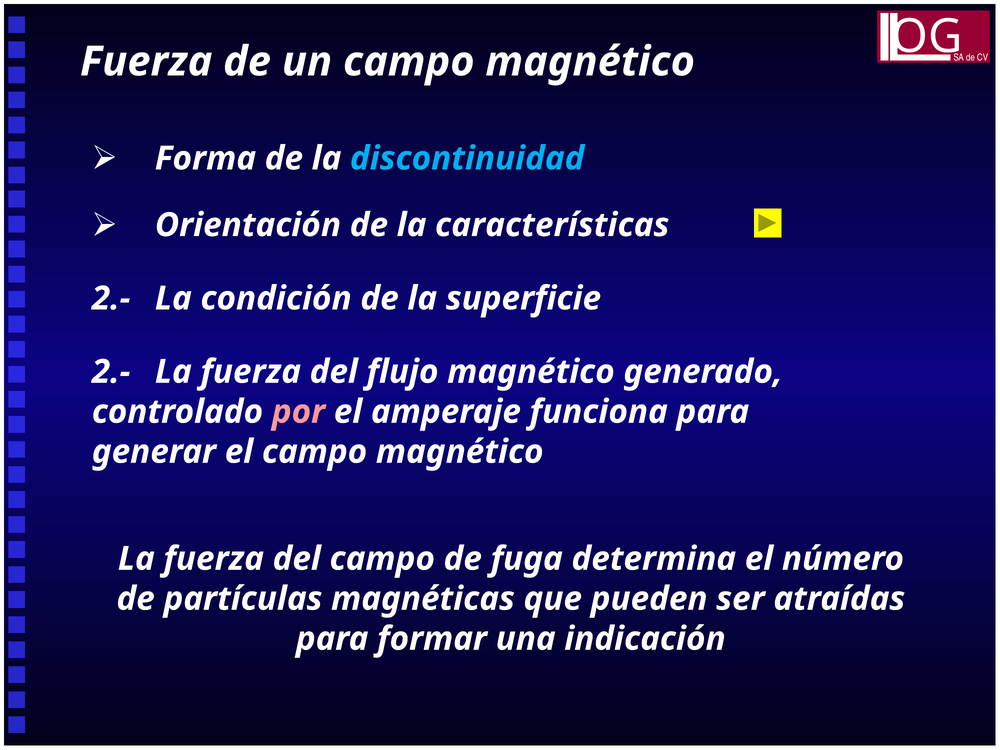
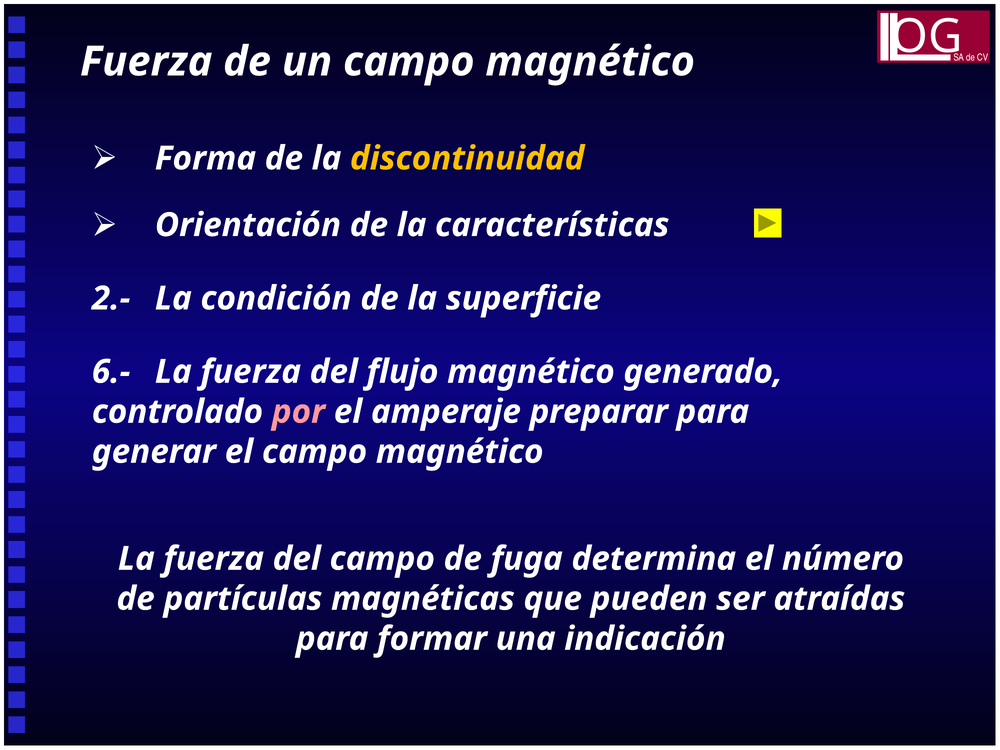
discontinuidad colour: light blue -> yellow (467, 158)
2.-: 2.- -> 6.- (111, 372)
funciona: funciona -> preparar (599, 412)
